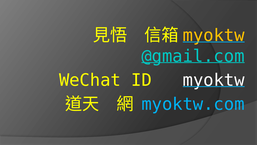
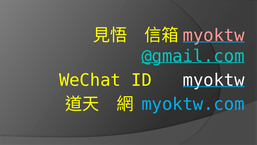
myoktw colour: yellow -> pink (214, 35)
